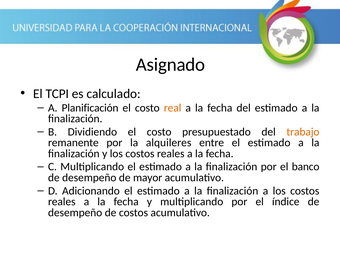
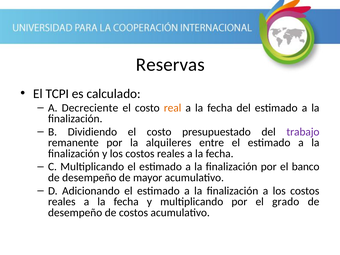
Asignado: Asignado -> Reservas (170, 65)
Planificación: Planificación -> Decreciente (90, 108)
trabajo colour: orange -> purple (303, 132)
índice: índice -> grado (286, 202)
